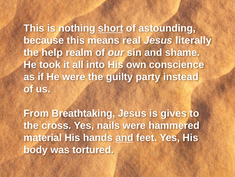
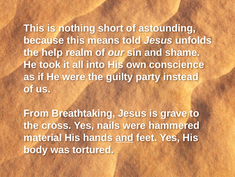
short underline: present -> none (111, 28)
real: real -> told (132, 40)
literally: literally -> unfolds (193, 40)
gives: gives -> grave (174, 113)
